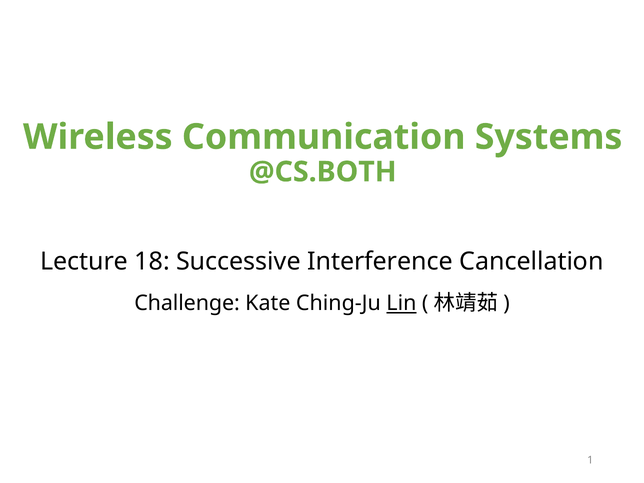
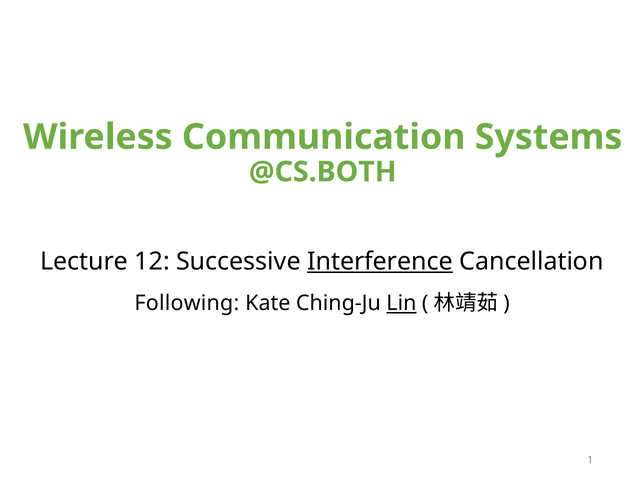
18: 18 -> 12 (152, 261)
Interference underline: none -> present (380, 261)
Challenge: Challenge -> Following (187, 303)
